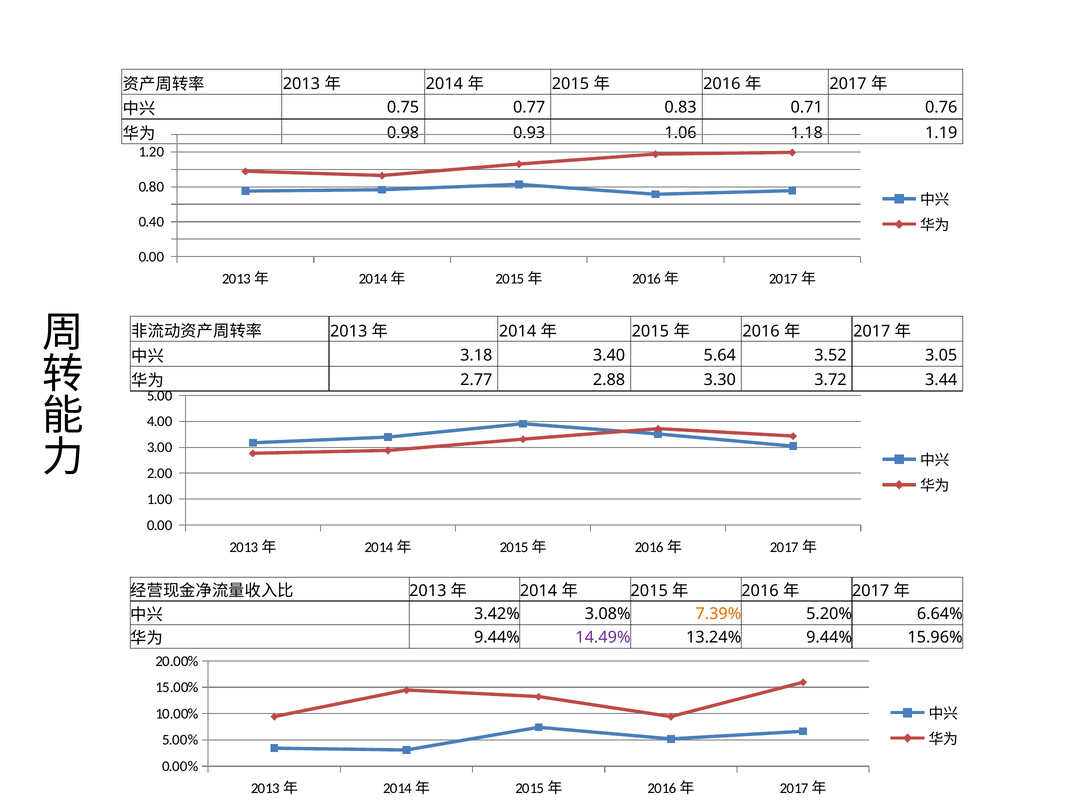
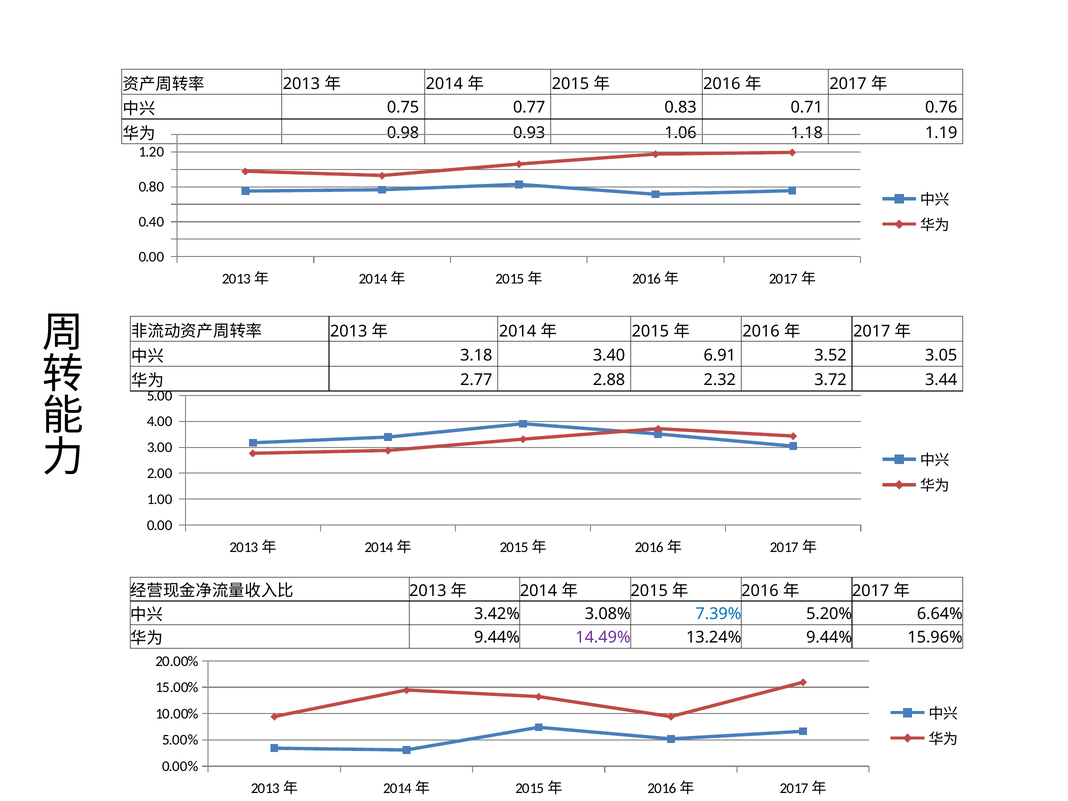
5.64: 5.64 -> 6.91 (720, 355)
3.30: 3.30 -> 2.32 (720, 380)
7.39% colour: orange -> blue (718, 614)
